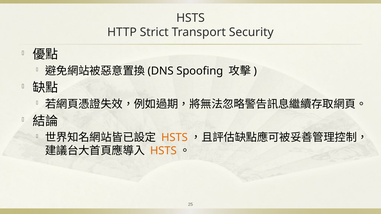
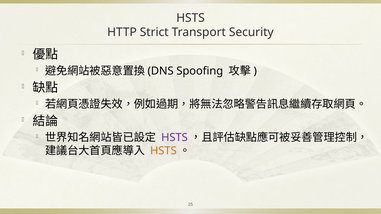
HSTS colour: orange -> purple (174, 138)
